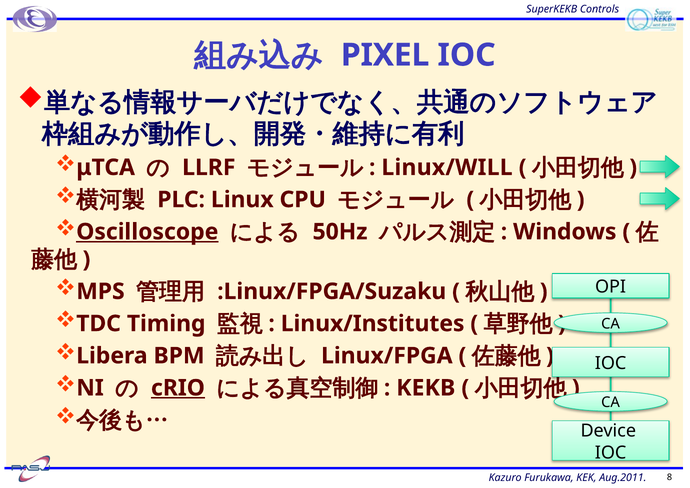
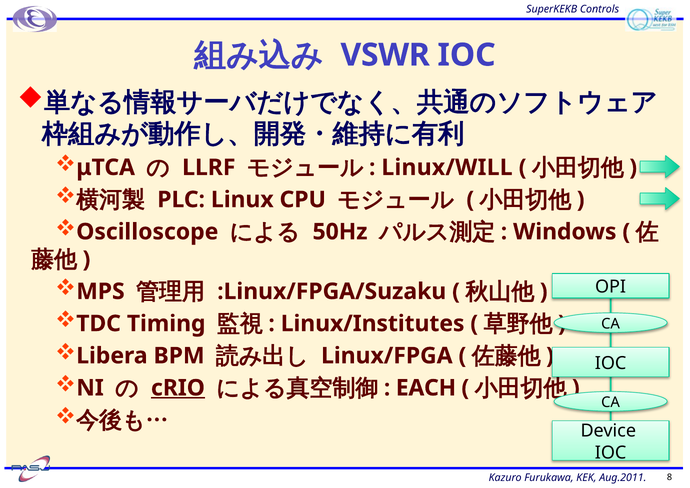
PIXEL: PIXEL -> VSWR (385, 55)
Oscilloscope underline: present -> none (147, 232)
KEKB: KEKB -> EACH (426, 388)
